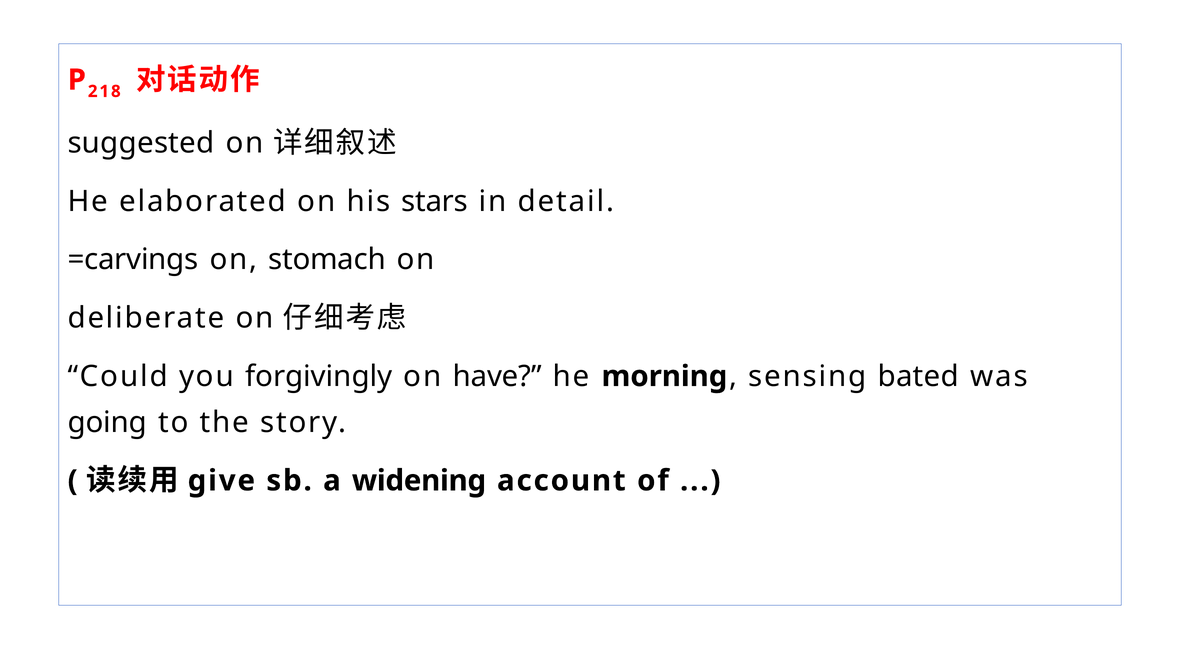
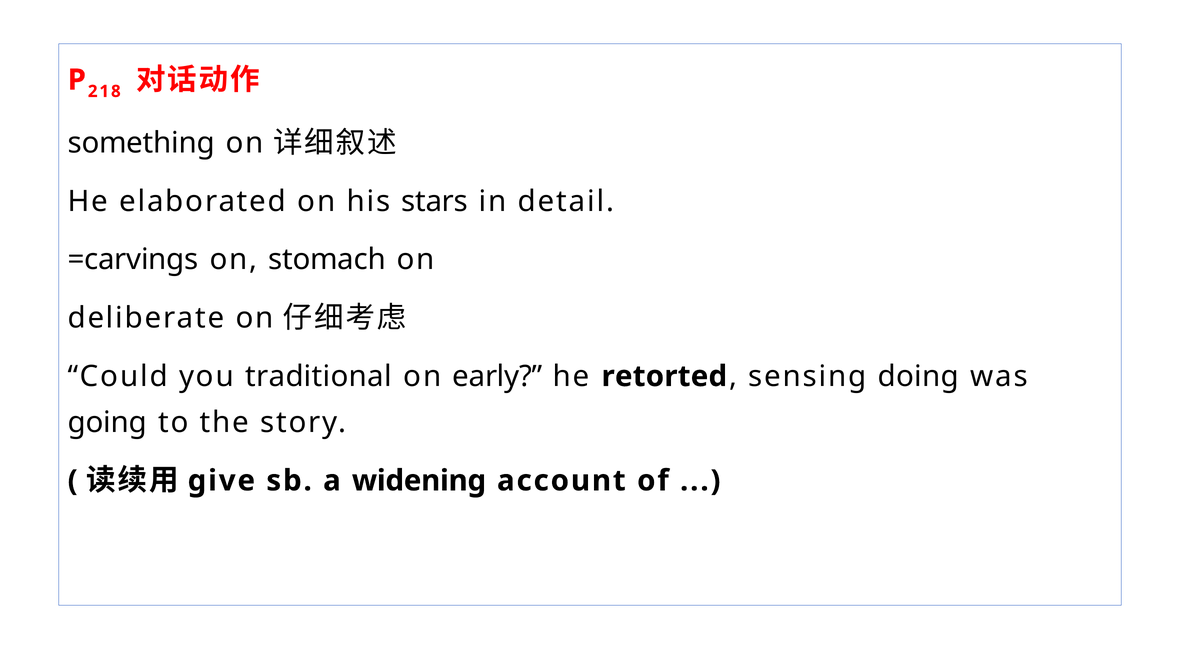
suggested: suggested -> something (141, 143)
forgivingly: forgivingly -> traditional (319, 377)
have: have -> early (497, 377)
morning: morning -> retorted (664, 377)
bated: bated -> doing (918, 377)
